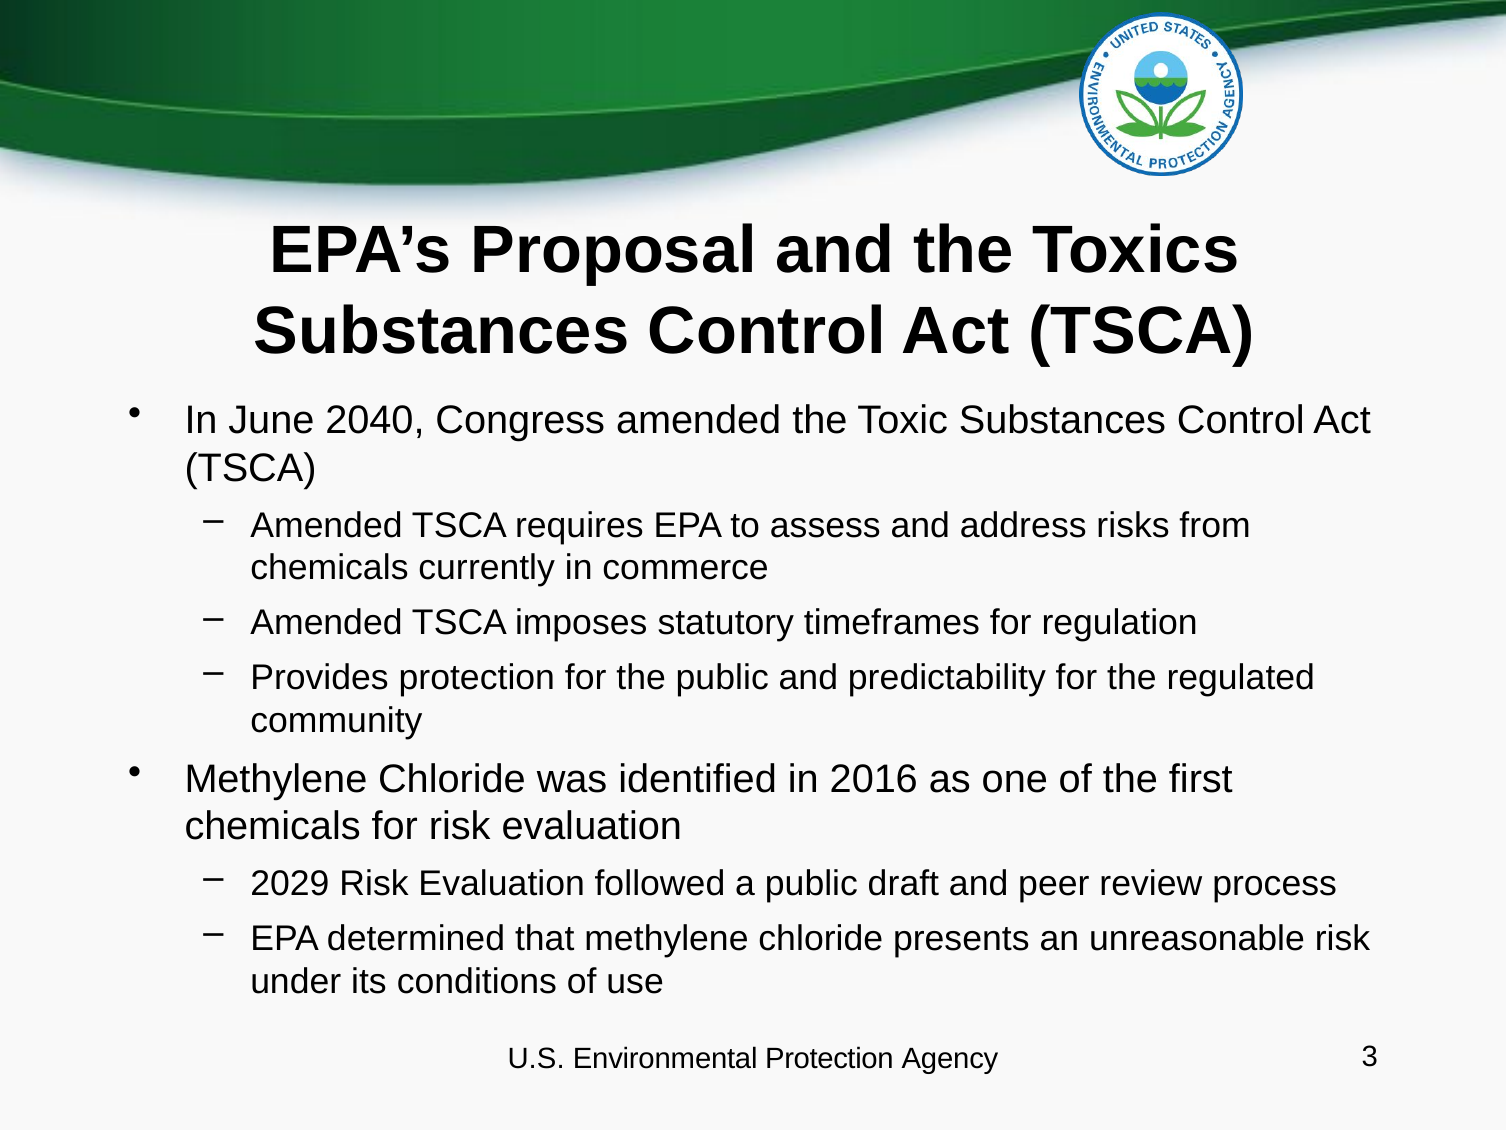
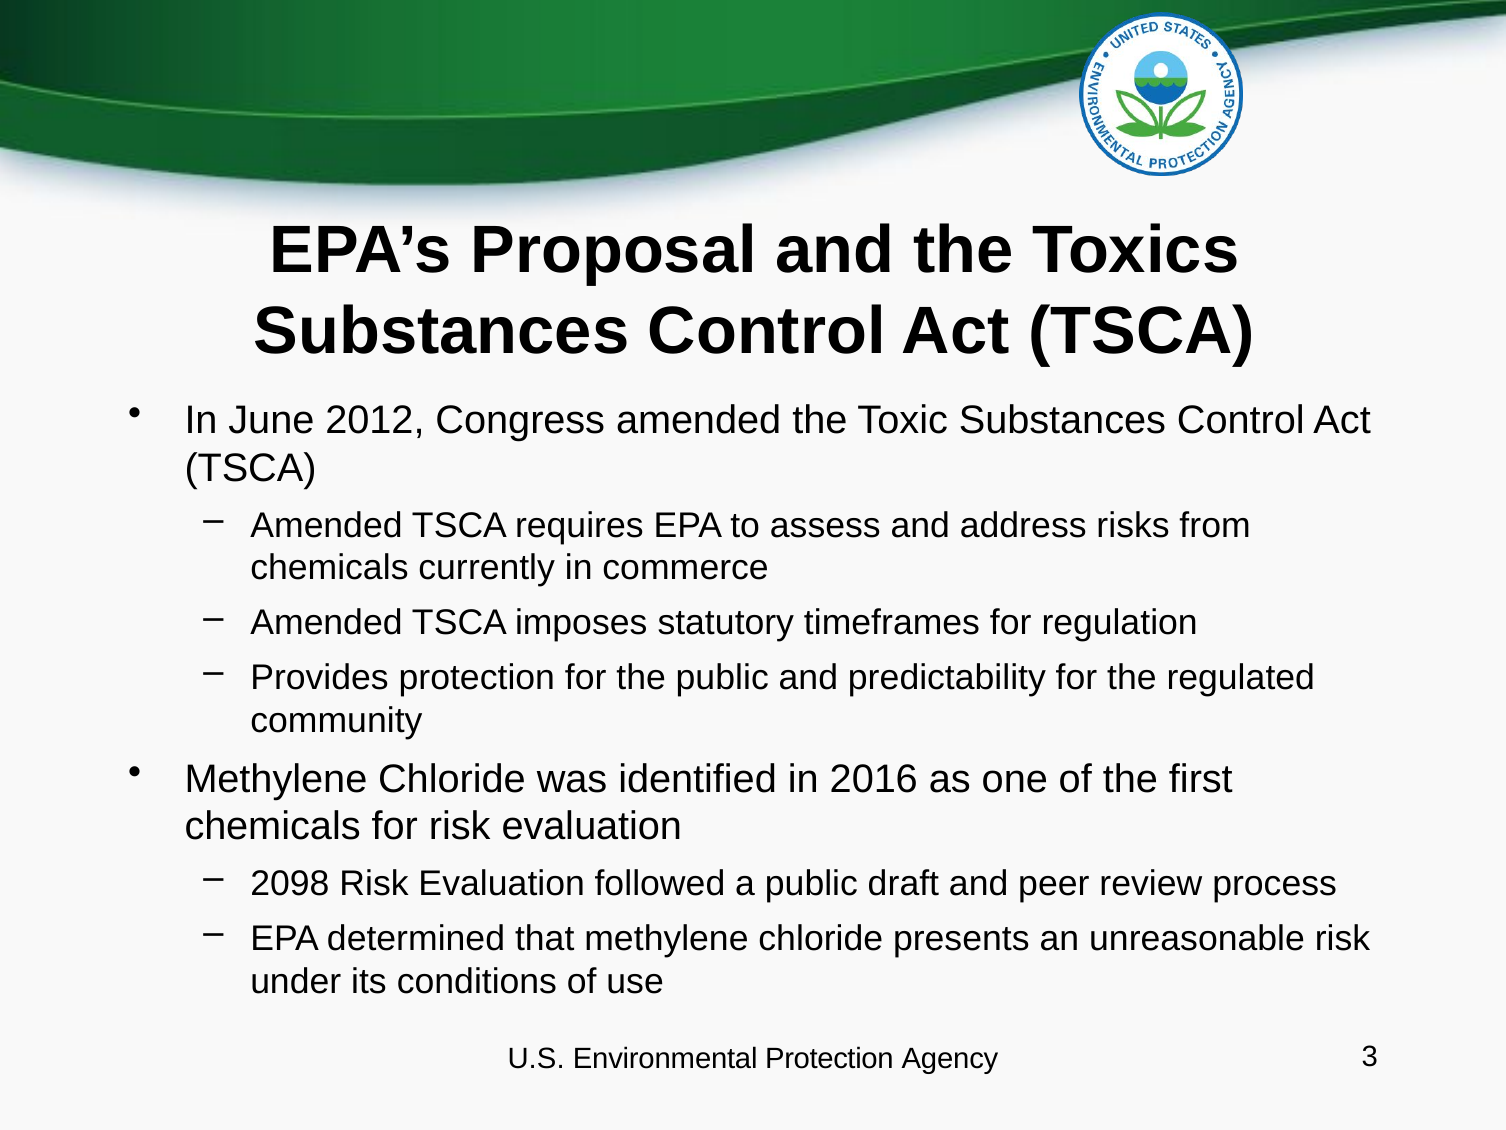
2040: 2040 -> 2012 (375, 420)
2029: 2029 -> 2098 (290, 883)
